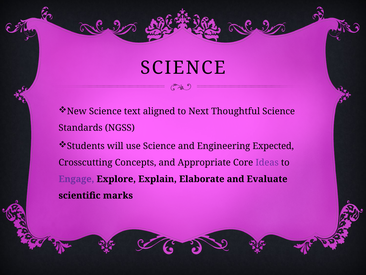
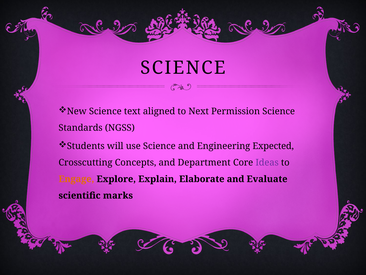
Thoughtful: Thoughtful -> Permission (236, 111)
Appropriate: Appropriate -> Department (204, 162)
Engage colour: purple -> orange (76, 179)
